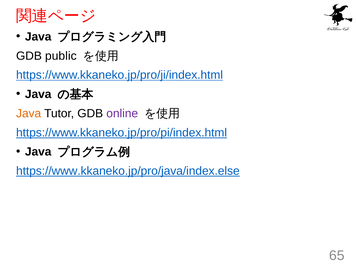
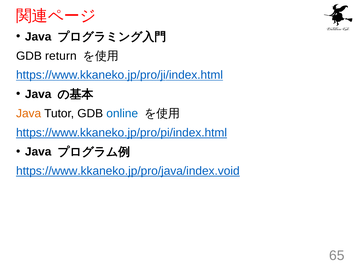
public: public -> return (61, 56)
online colour: purple -> blue (122, 113)
https://www.kkaneko.jp/pro/java/index.else: https://www.kkaneko.jp/pro/java/index.else -> https://www.kkaneko.jp/pro/java/index.void (128, 171)
